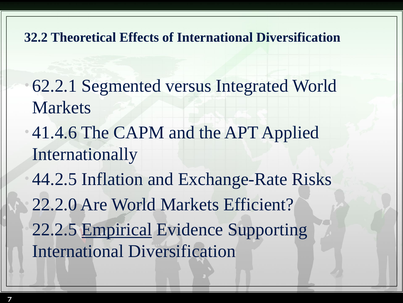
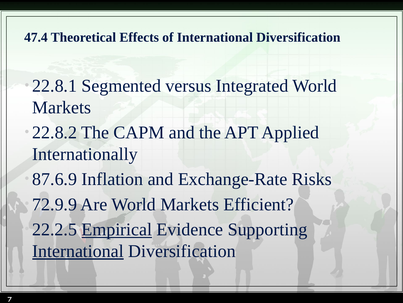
32.2: 32.2 -> 47.4 (36, 37)
62.2.1: 62.2.1 -> 22.8.1 (55, 86)
41.4.6: 41.4.6 -> 22.8.2 (55, 132)
44.2.5: 44.2.5 -> 87.6.9 (55, 179)
22.2.0: 22.2.0 -> 72.9.9 (55, 204)
International underline: none -> present (78, 251)
